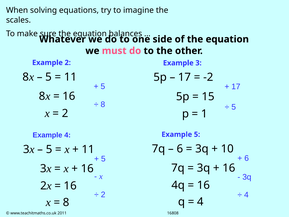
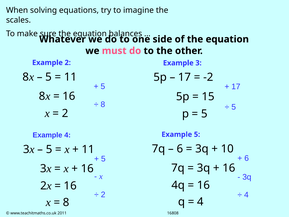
1: 1 -> 5 (204, 114)
